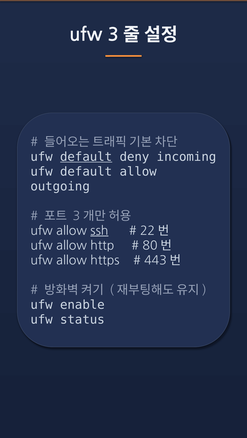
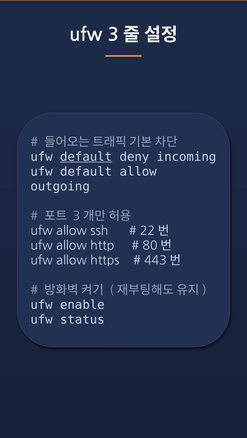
ssh underline: present -> none (99, 231)
